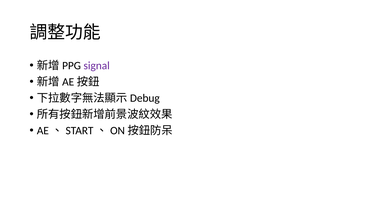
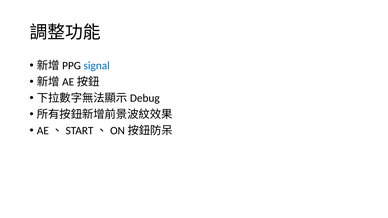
signal colour: purple -> blue (97, 66)
